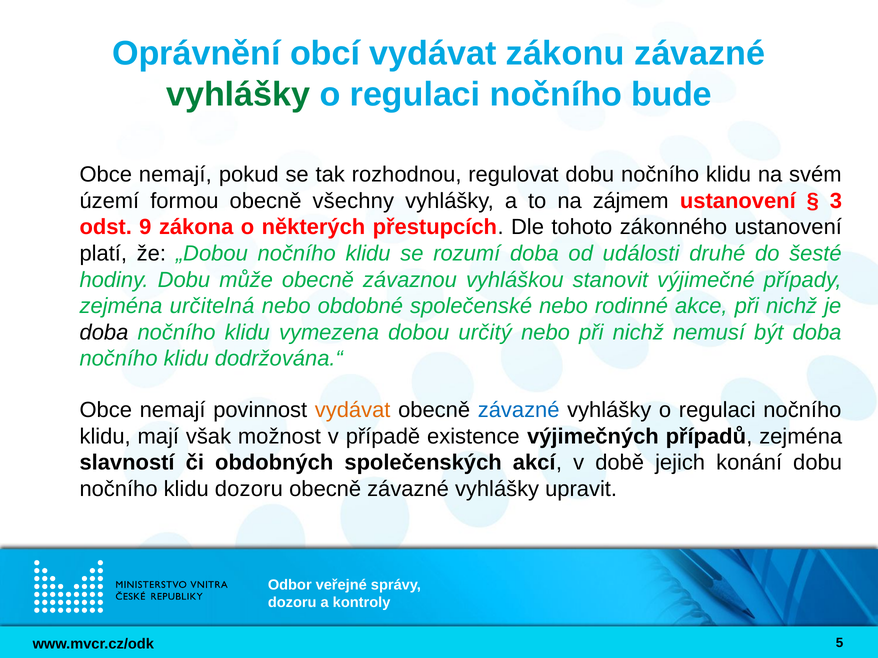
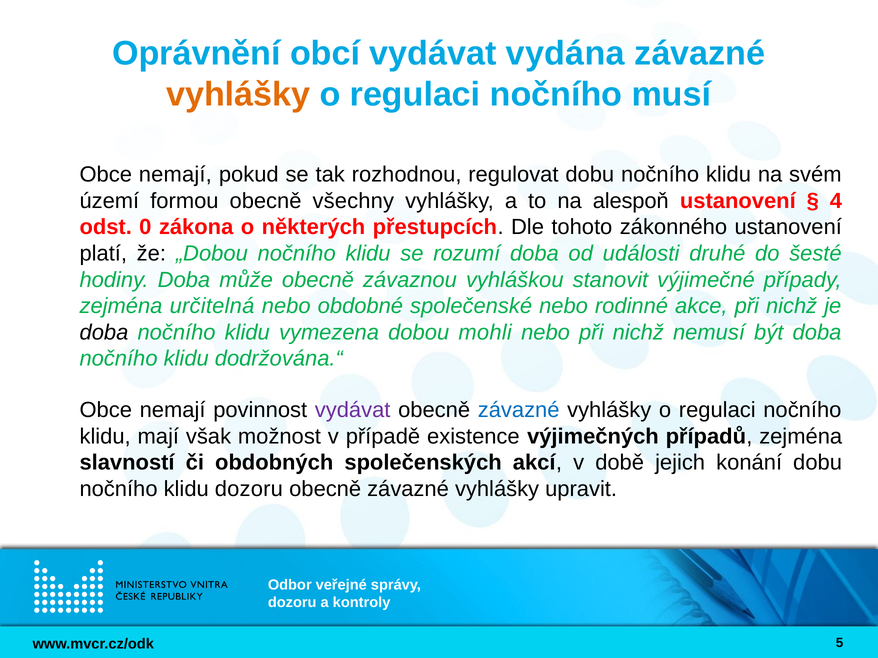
zákonu: zákonu -> vydána (565, 54)
vyhlášky colour: green -> orange (238, 95)
bude: bude -> musí (671, 95)
zájmem: zájmem -> alespoň (631, 201)
3: 3 -> 4 (836, 201)
9: 9 -> 0 (145, 227)
hodiny Dobu: Dobu -> Doba (184, 280)
určitý: určitý -> mohli (485, 333)
vydávat colour: orange -> purple (353, 410)
